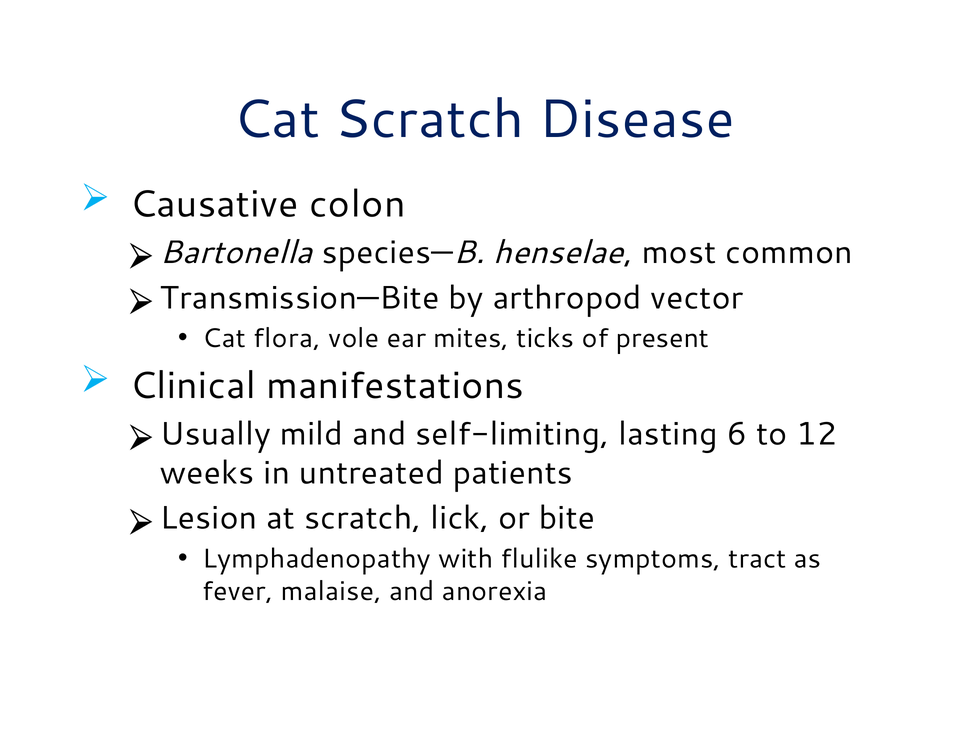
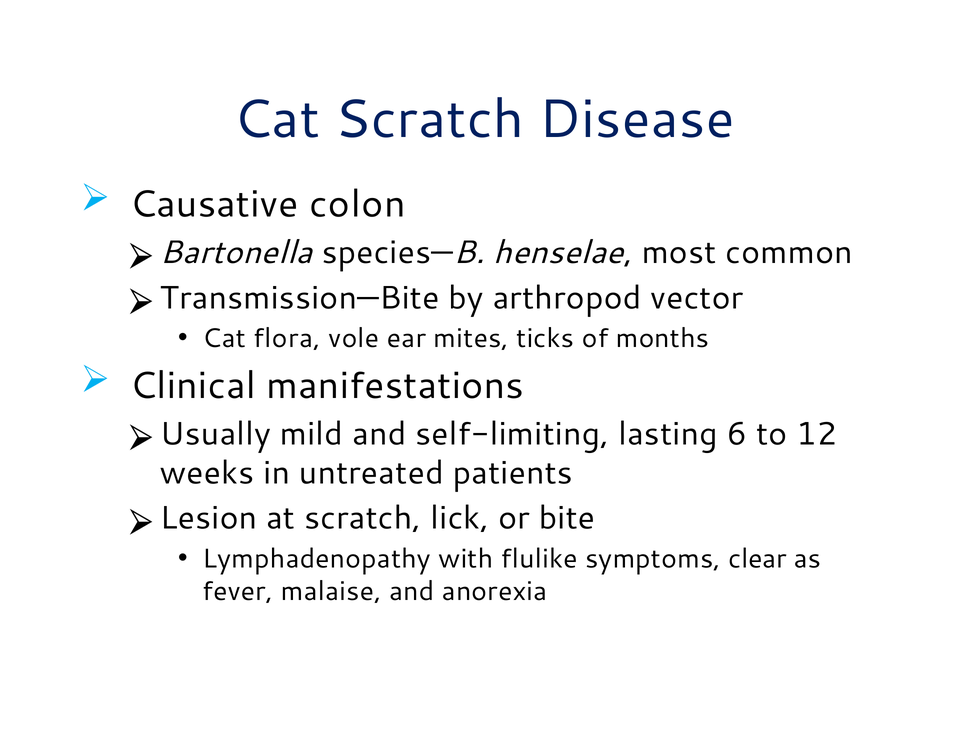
present: present -> months (662, 338)
tract: tract -> clear (757, 559)
